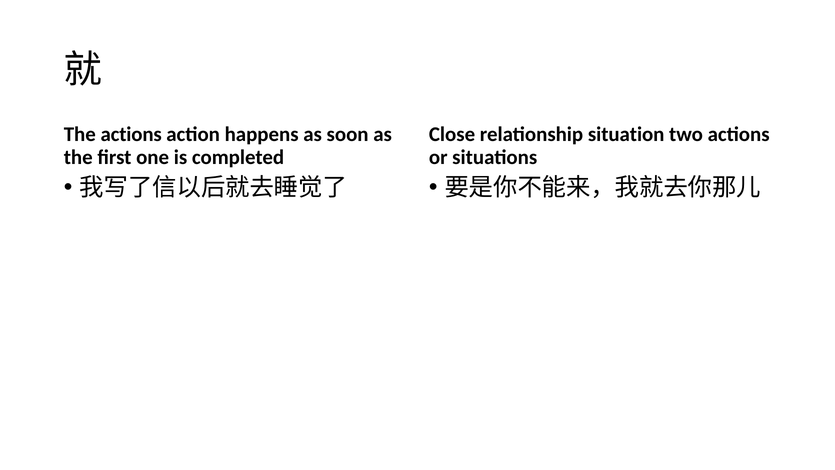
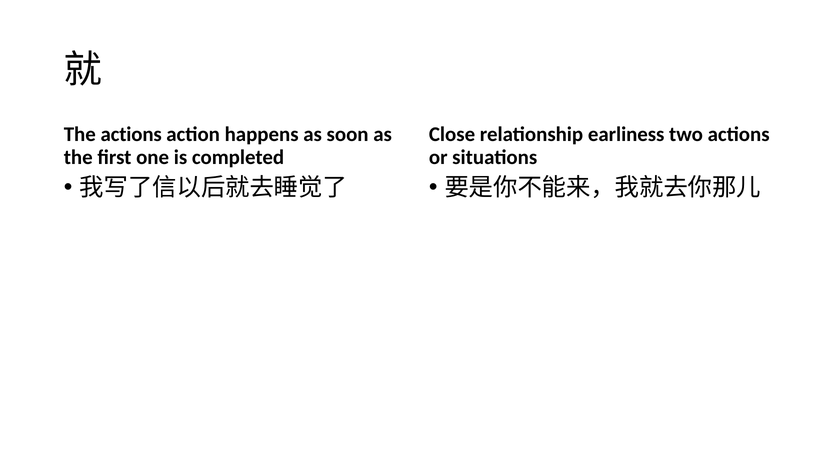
situation: situation -> earliness (626, 135)
